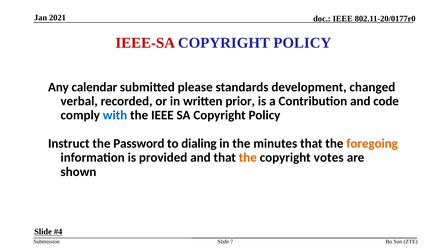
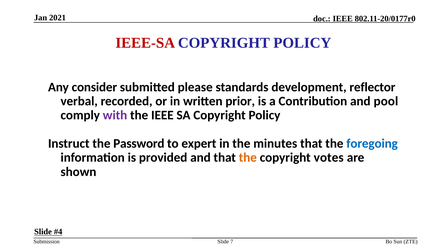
calendar: calendar -> consider (94, 87)
changed: changed -> reflector (372, 87)
code: code -> pool (386, 101)
with colour: blue -> purple (115, 115)
dialing: dialing -> expert (199, 143)
foregoing colour: orange -> blue (372, 143)
